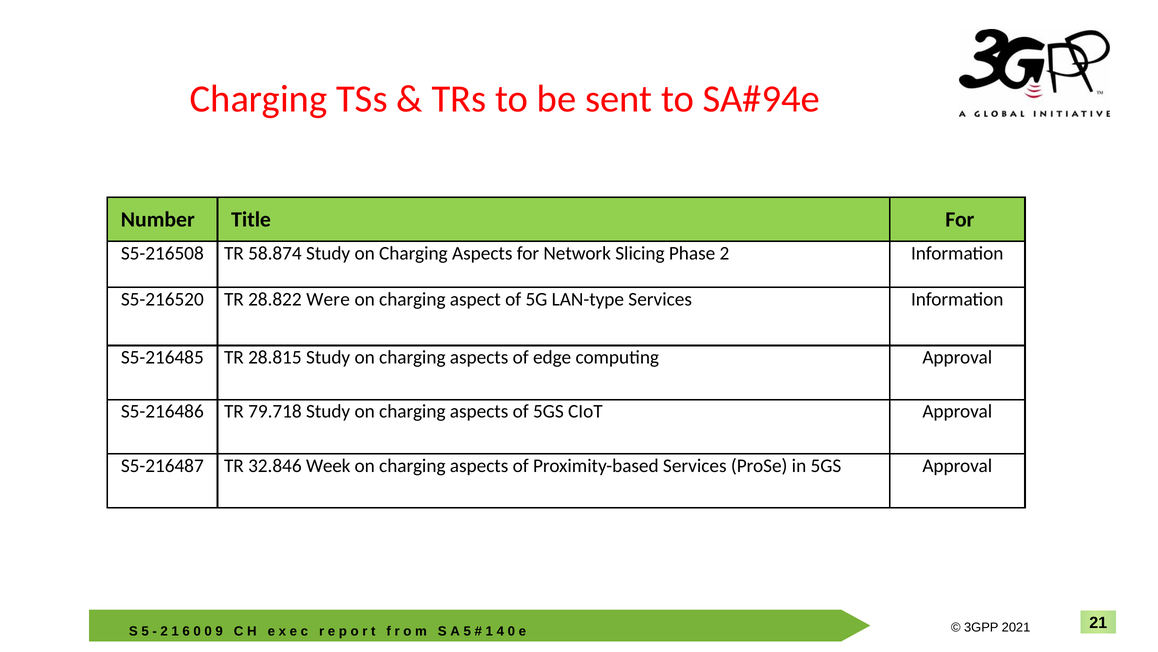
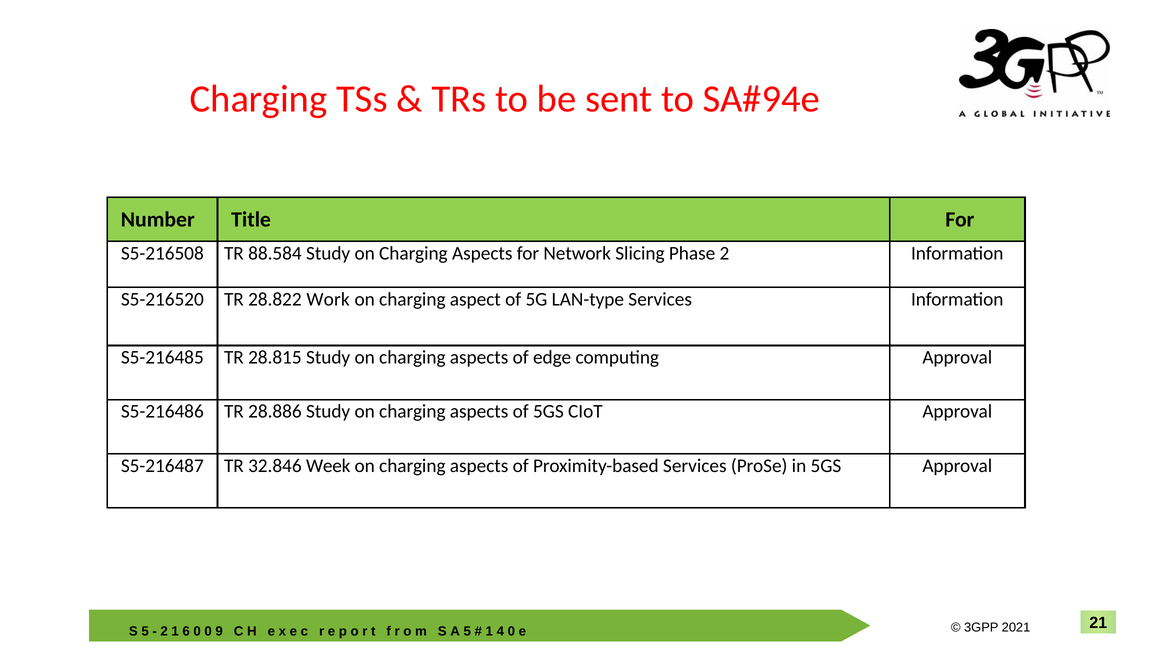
58.874: 58.874 -> 88.584 (275, 253)
Were: Were -> Work (328, 299)
79.718: 79.718 -> 28.886 (275, 411)
